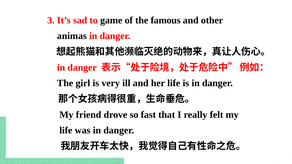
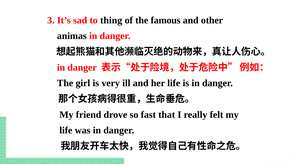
game: game -> thing (111, 20)
